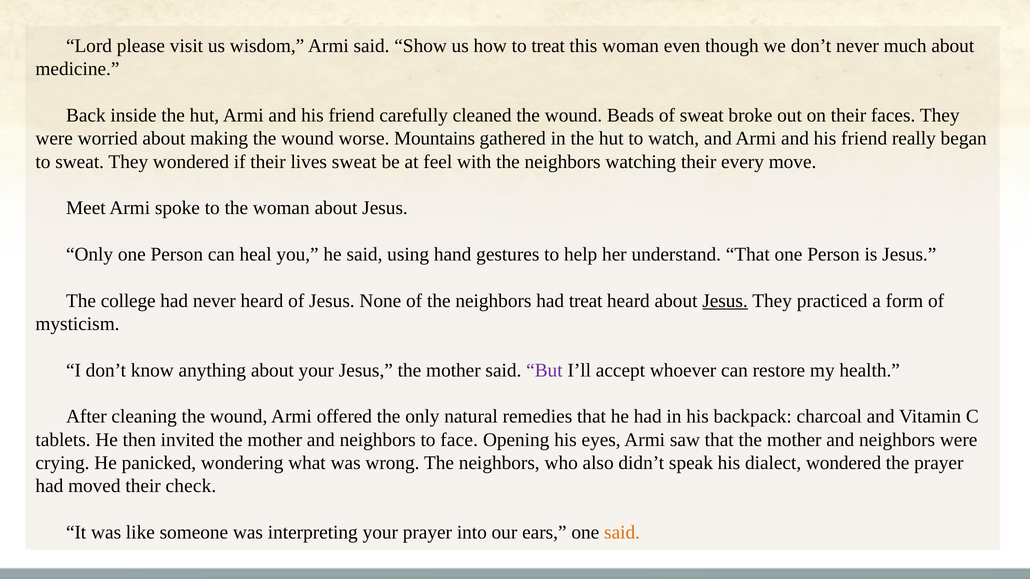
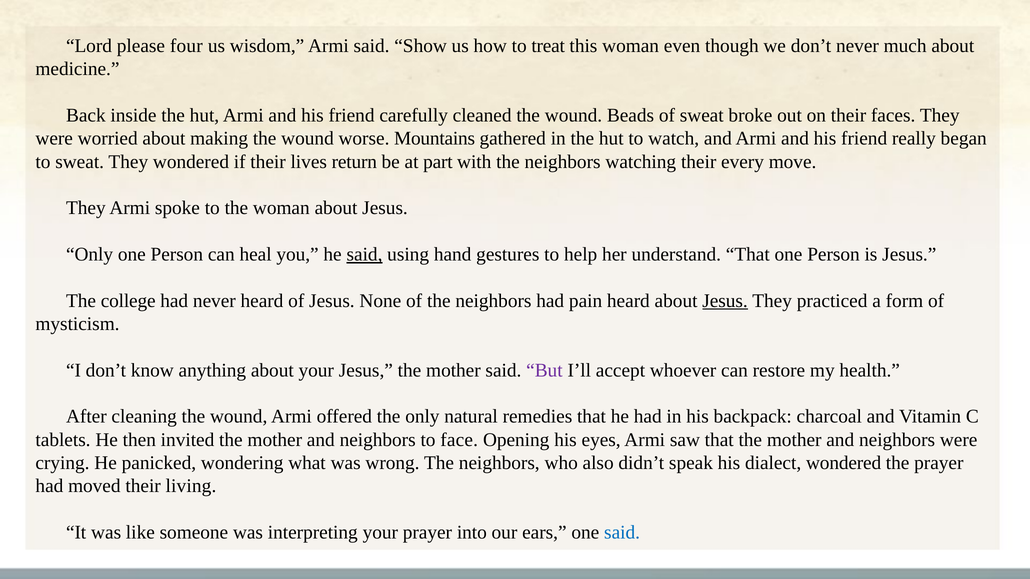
visit: visit -> four (186, 46)
lives sweat: sweat -> return (354, 162)
feel: feel -> part (438, 162)
Meet: Meet -> They (86, 208)
said underline: none -> present (365, 255)
had treat: treat -> pain (586, 301)
check: check -> living (191, 486)
said colour: orange -> blue (622, 533)
